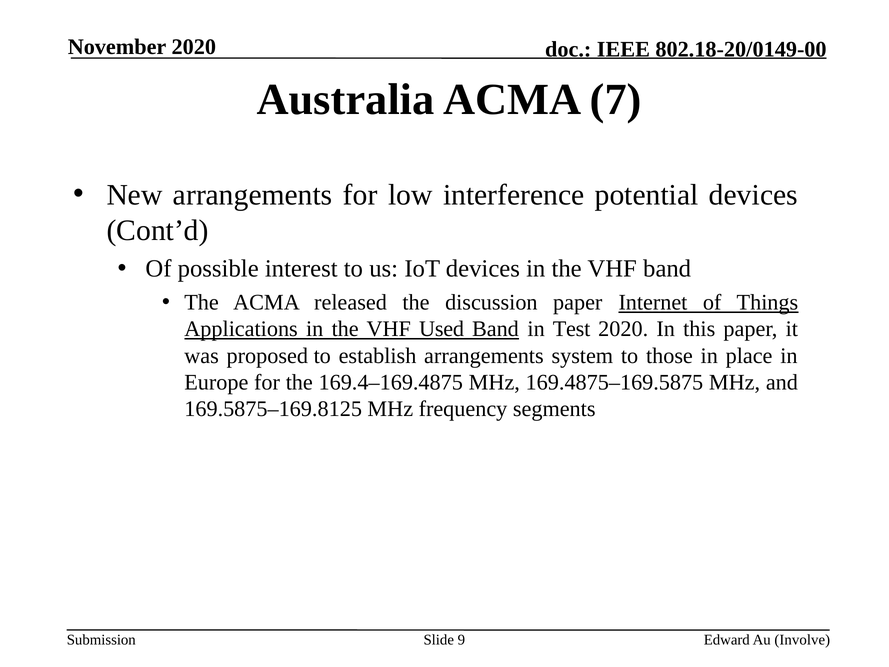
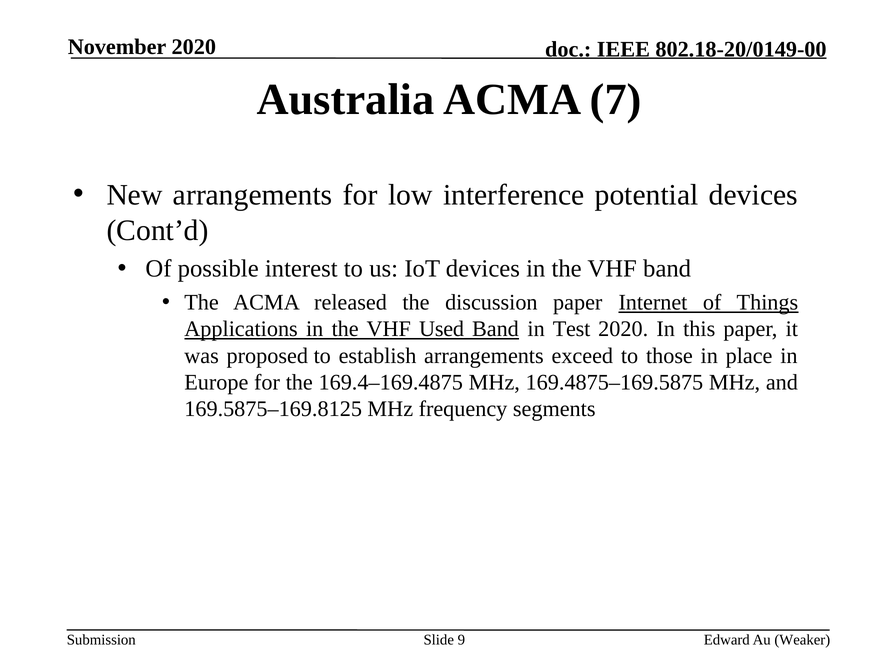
system: system -> exceed (582, 356)
Involve: Involve -> Weaker (802, 639)
